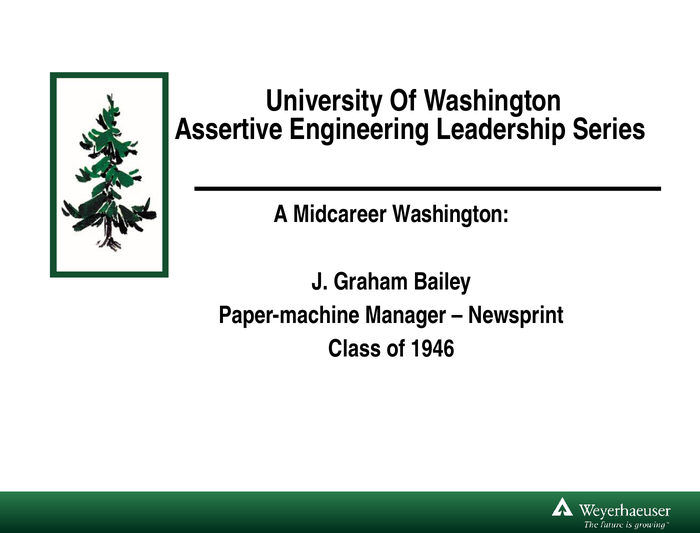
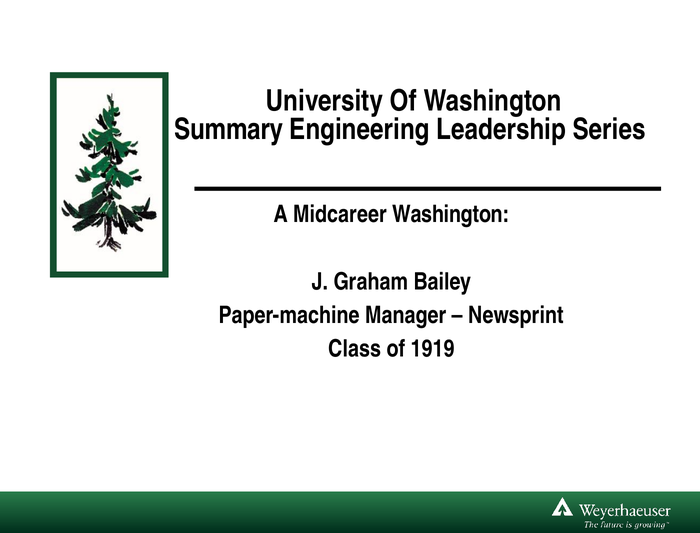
Assertive: Assertive -> Summary (229, 129)
1946: 1946 -> 1919 (433, 349)
